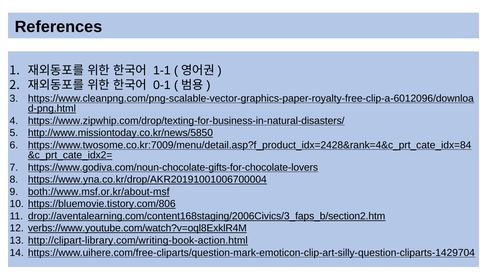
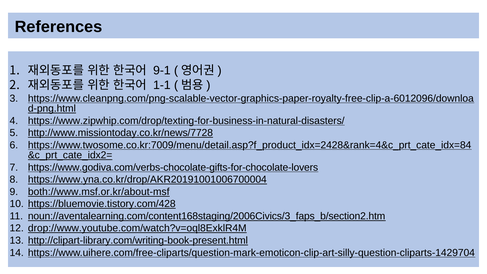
1-1: 1-1 -> 9-1 (162, 70)
0-1: 0-1 -> 1-1 (162, 85)
http://www.missiontoday.co.kr/news/5850: http://www.missiontoday.co.kr/news/5850 -> http://www.missiontoday.co.kr/news/7728 (120, 133)
https://www.godiva.com/noun-chocolate-gifts-for-chocolate-lovers: https://www.godiva.com/noun-chocolate-gifts-for-chocolate-lovers -> https://www.godiva.com/verbs-chocolate-gifts-for-chocolate-lovers (173, 167)
https://bluemovie.tistory.com/806: https://bluemovie.tistory.com/806 -> https://bluemovie.tistory.com/428 (102, 204)
drop://aventalearning.com/content168staging/2006Civics/3_faps_b/section2.htm: drop://aventalearning.com/content168staging/2006Civics/3_faps_b/section2.htm -> noun://aventalearning.com/content168staging/2006Civics/3_faps_b/section2.htm (207, 216)
verbs://www.youtube.com/watch?v=oql8ExklR4M: verbs://www.youtube.com/watch?v=oql8ExklR4M -> drop://www.youtube.com/watch?v=oql8ExklR4M (137, 228)
http://clipart-library.com/writing-book-action.html: http://clipart-library.com/writing-book-action.html -> http://clipart-library.com/writing-book-present.html (138, 240)
